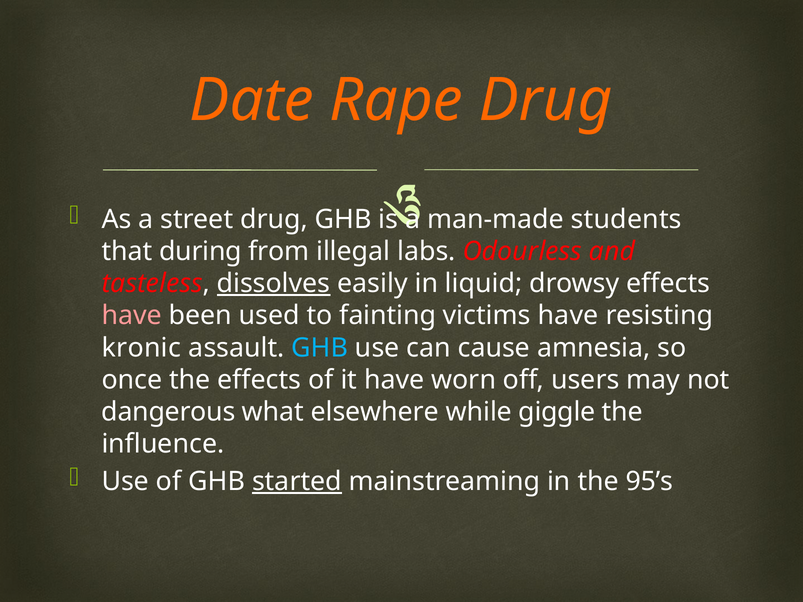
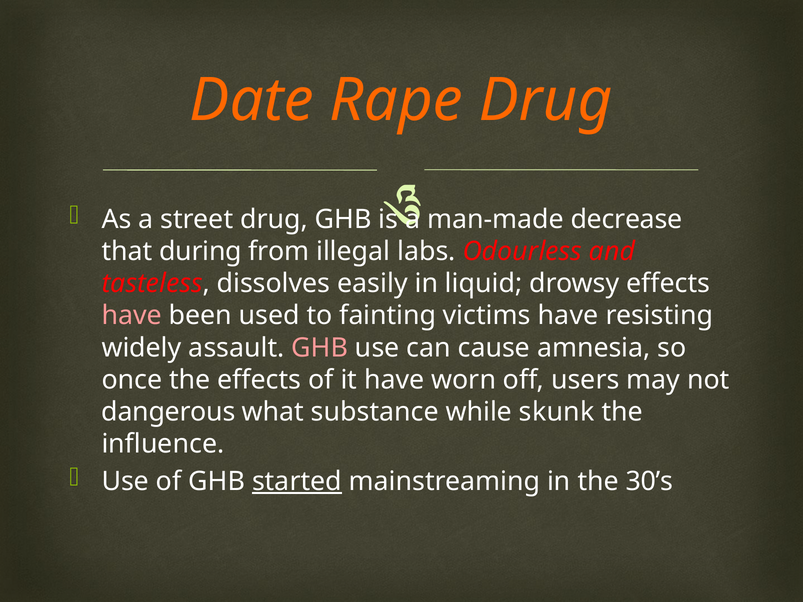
students: students -> decrease (627, 219)
dissolves underline: present -> none (274, 284)
kronic: kronic -> widely (142, 348)
GHB colour: light blue -> pink (320, 348)
elsewhere: elsewhere -> substance (375, 412)
giggle: giggle -> skunk (557, 412)
95’s: 95’s -> 30’s (650, 482)
